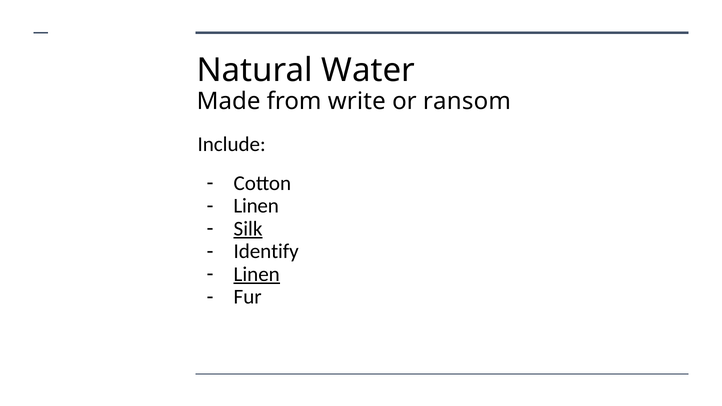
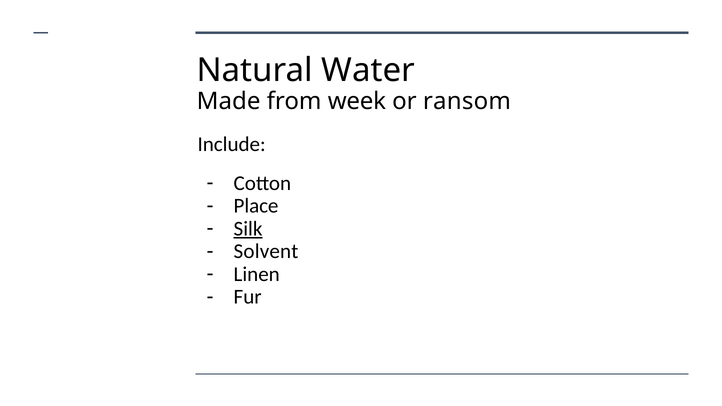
write: write -> week (357, 101)
Linen: Linen -> Place (256, 206)
Identify: Identify -> Solvent (266, 251)
Linen underline: present -> none (257, 274)
